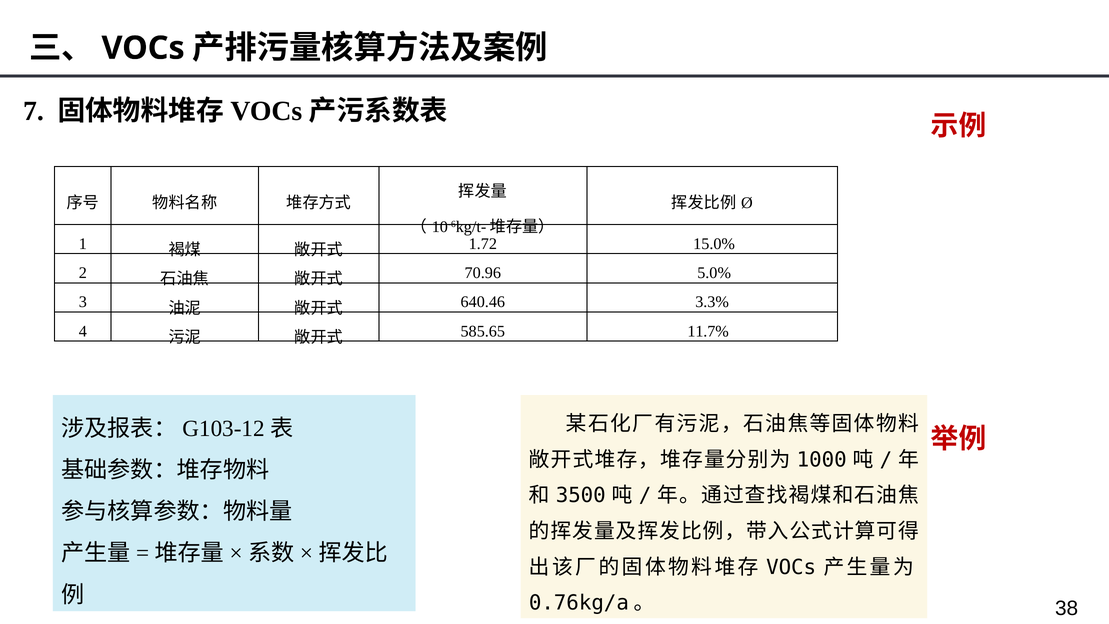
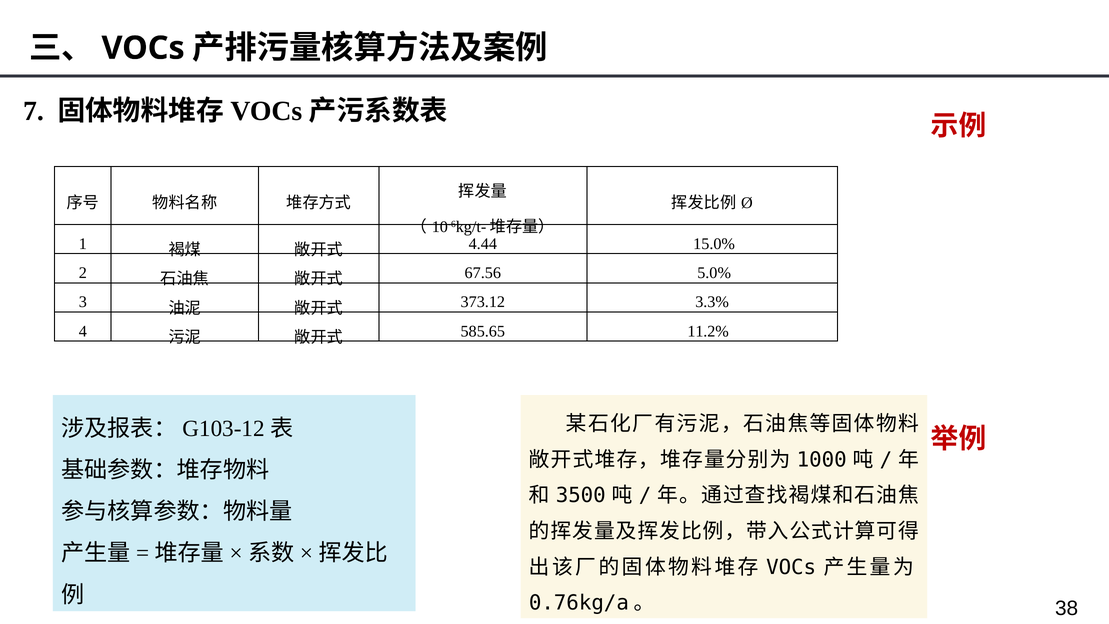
1.72: 1.72 -> 4.44 (483, 244)
70.96: 70.96 -> 67.56 (483, 273)
640.46: 640.46 -> 373.12 (483, 302)
11.7%: 11.7% -> 11.2% (708, 331)
